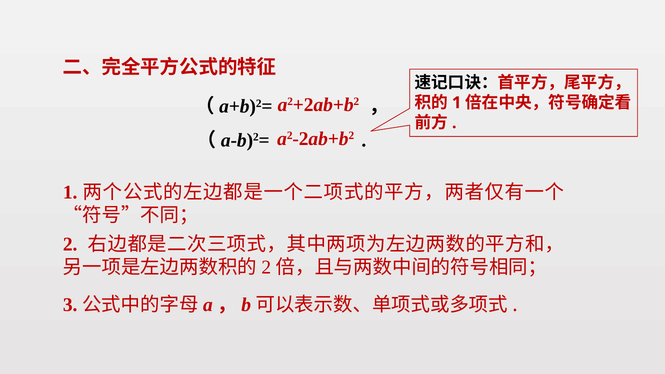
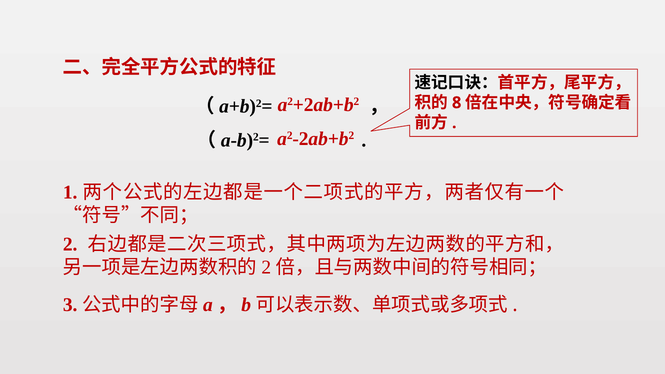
1: 1 -> 8 (457, 103)
